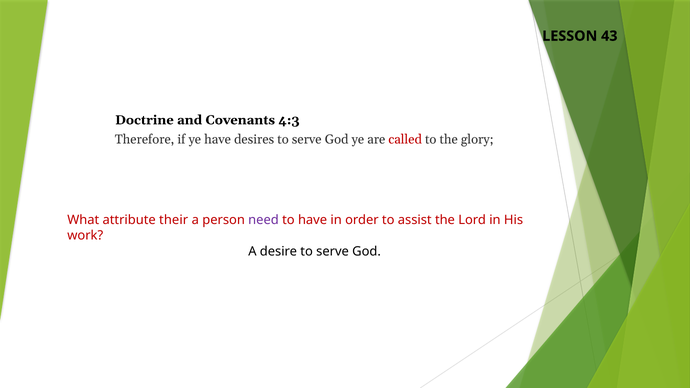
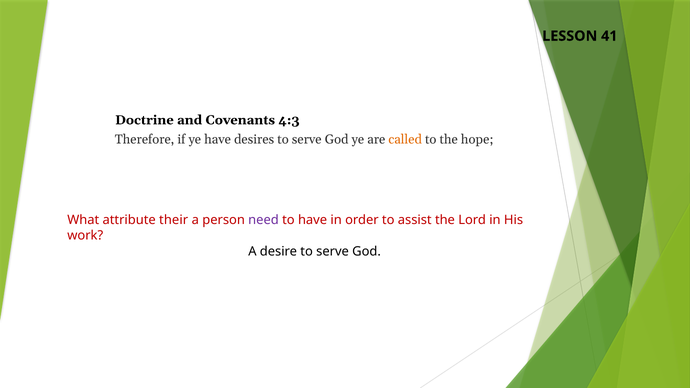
43: 43 -> 41 (609, 36)
called colour: red -> orange (405, 140)
glory: glory -> hope (477, 140)
